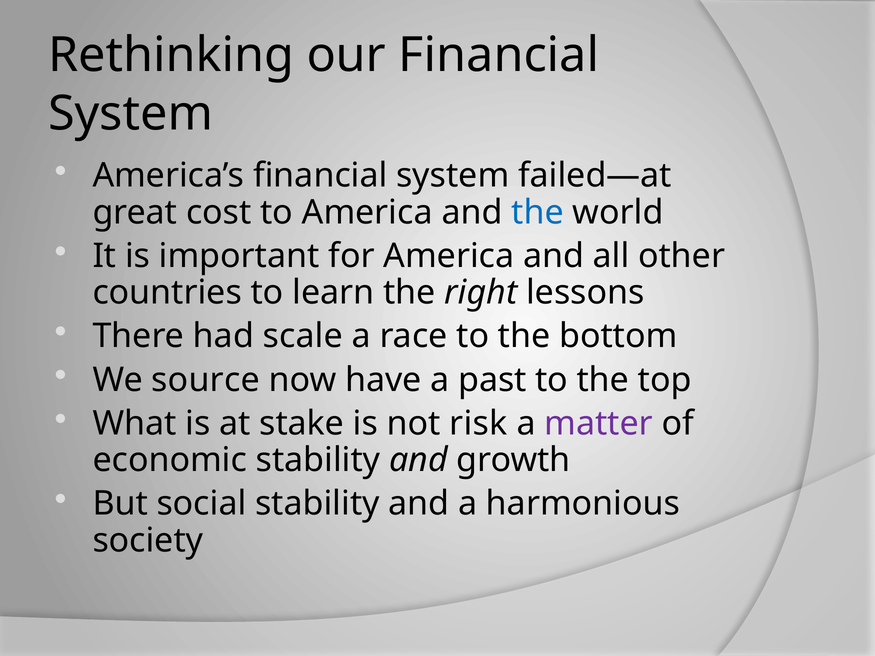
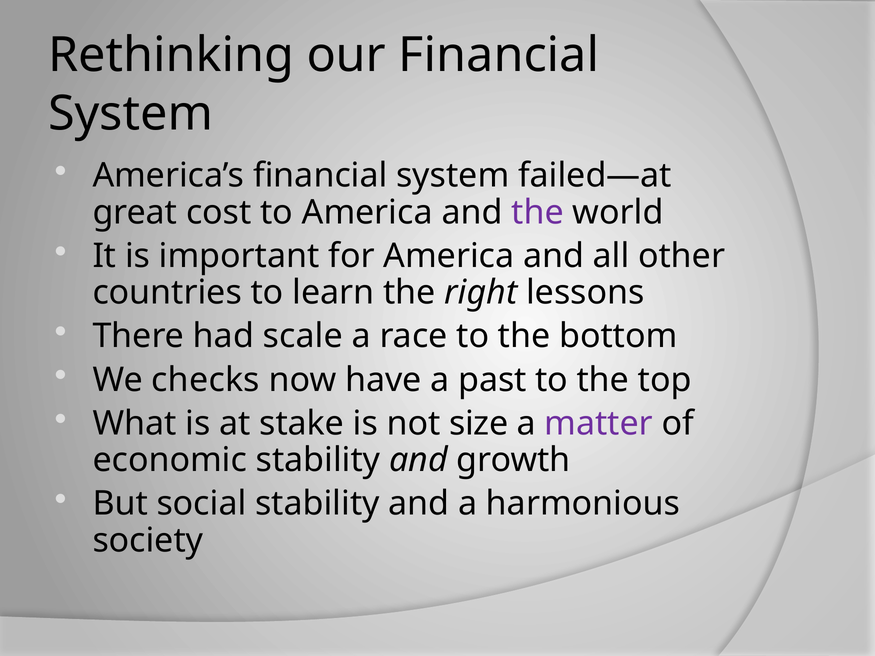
the colour: blue -> purple (537, 212)
source: source -> checks (206, 380)
risk: risk -> size (479, 424)
